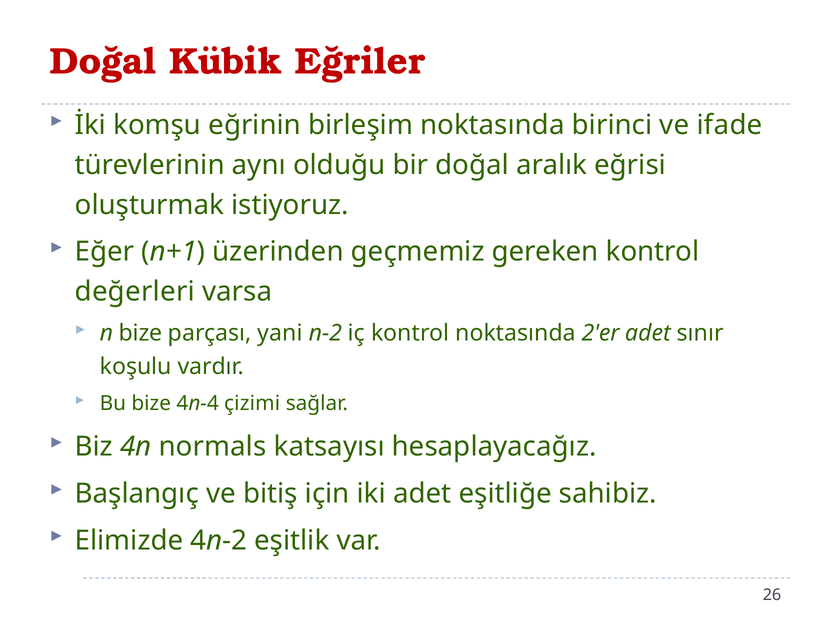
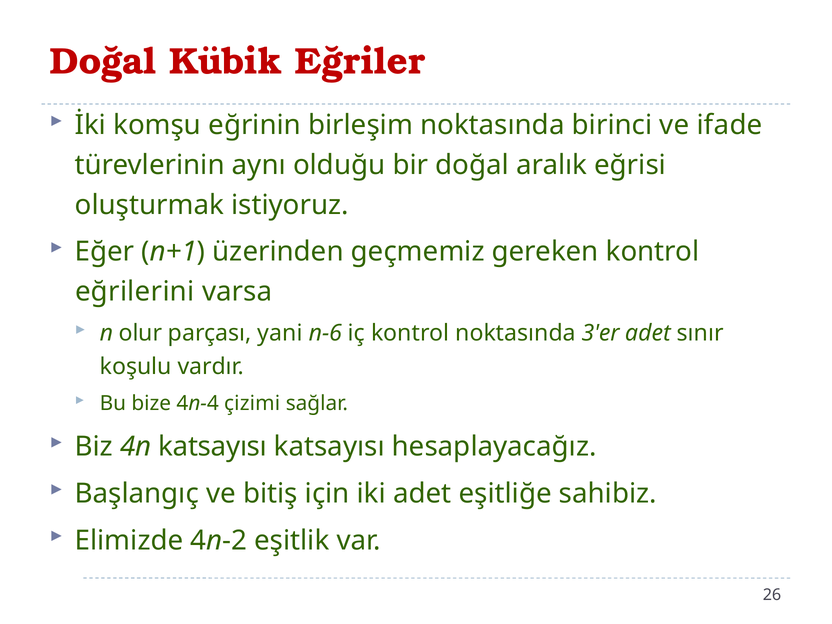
değerleri: değerleri -> eğrilerini (135, 292)
n bize: bize -> olur (141, 333)
n-2: n-2 -> n-6 (325, 333)
2'er: 2'er -> 3'er (601, 333)
4n normals: normals -> katsayısı (213, 447)
